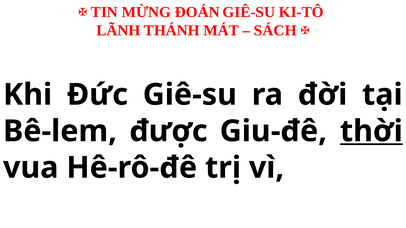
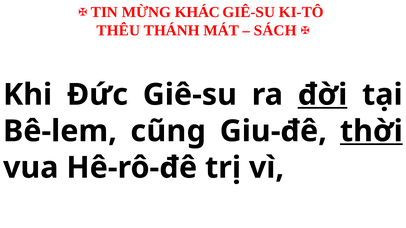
ĐOÁN: ĐOÁN -> KHÁC (197, 12)
LÃNH: LÃNH -> THÊU (118, 31)
đời underline: none -> present (323, 95)
được: được -> cũng (168, 131)
